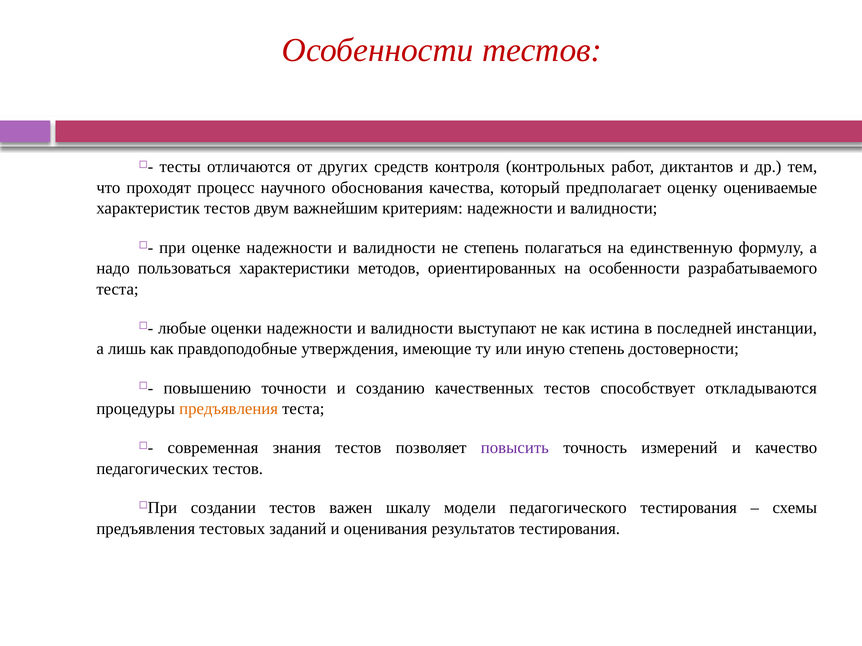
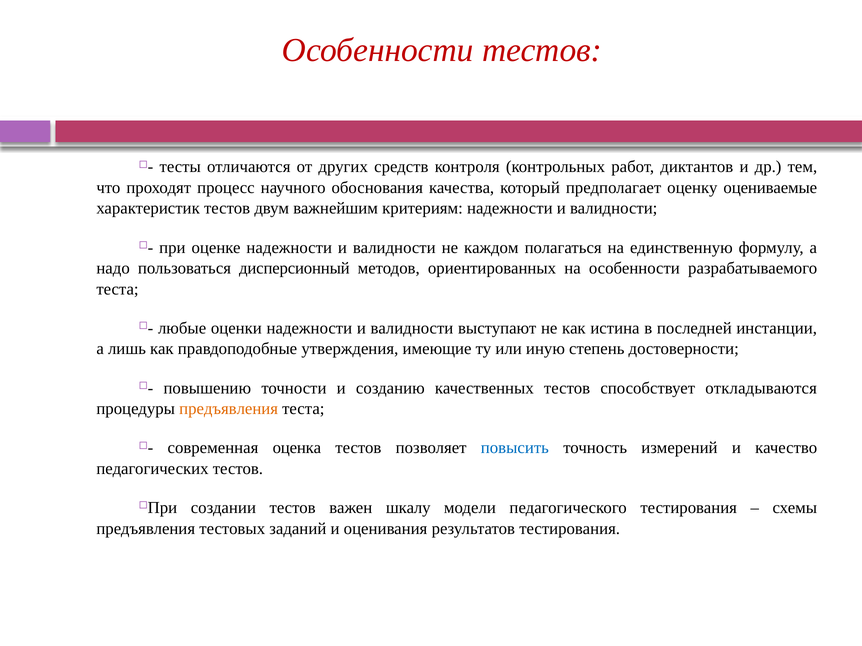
не степень: степень -> каждом (491, 248)
характеристики: характеристики -> дисперсионный (294, 269)
знания: знания -> оценка (297, 448)
повысить colour: purple -> blue (515, 448)
